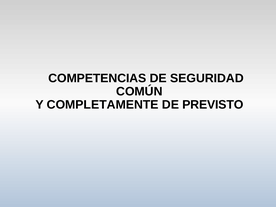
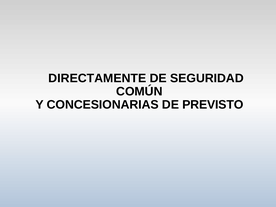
COMPETENCIAS: COMPETENCIAS -> DIRECTAMENTE (97, 78)
COMPLETAMENTE: COMPLETAMENTE -> CONCESIONARIAS (103, 105)
